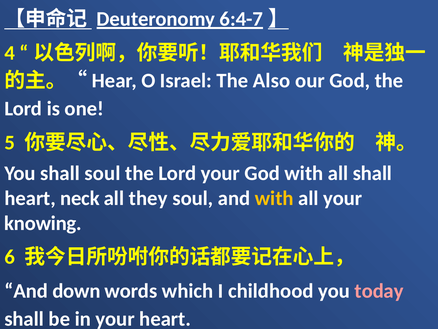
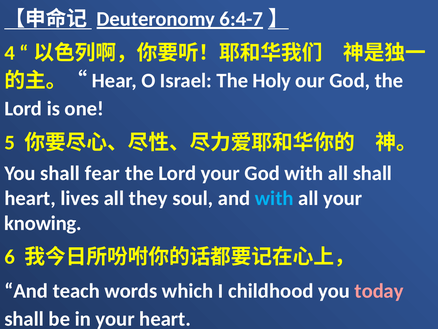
Also: Also -> Holy (272, 81)
shall soul: soul -> fear (102, 173)
neck: neck -> lives (80, 198)
with colour: yellow -> light blue (274, 198)
down: down -> teach (76, 291)
